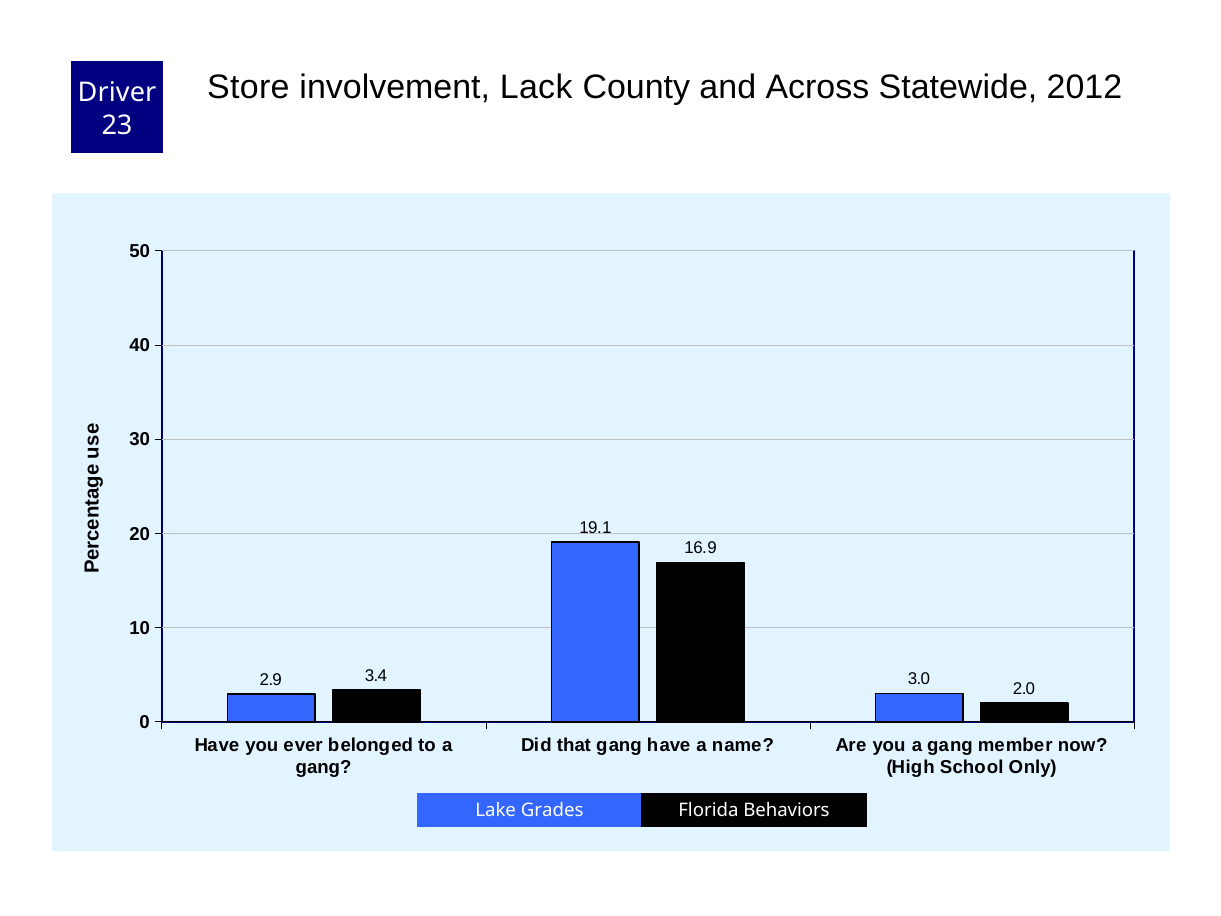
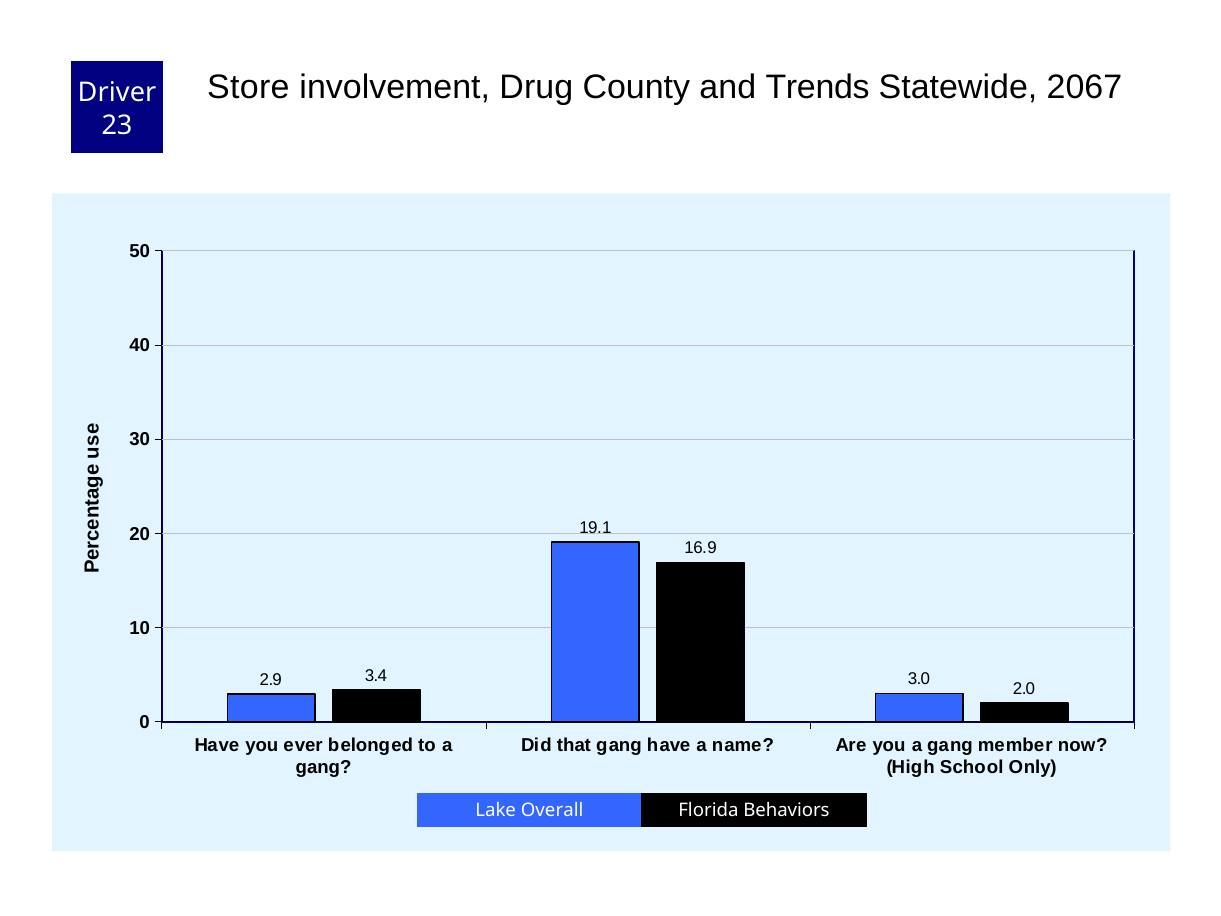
Lack: Lack -> Drug (536, 87)
Across: Across -> Trends (818, 87)
2012: 2012 -> 2067 (1084, 87)
Grades: Grades -> Overall (552, 810)
